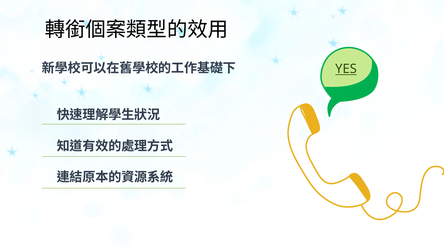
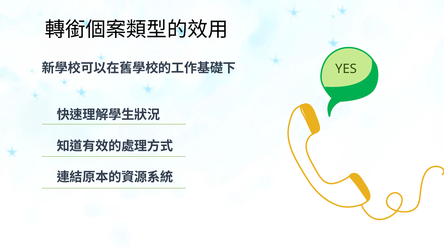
YES underline: present -> none (346, 69)
